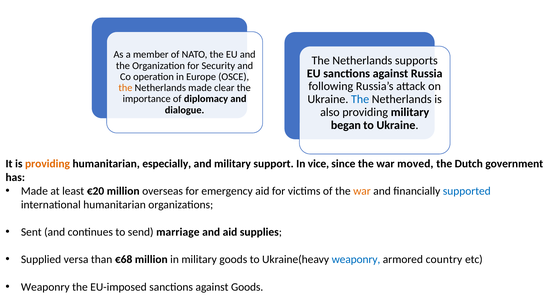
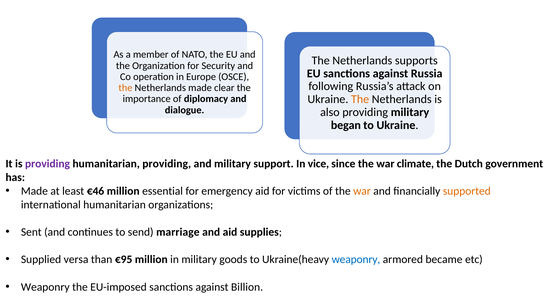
The colour: blue -> orange (360, 99)
providing colour: orange -> purple (48, 164)
humanitarian especially: especially -> providing (167, 164)
moved: moved -> climate (415, 164)
€20: €20 -> €46 (96, 191)
overseas: overseas -> essential (163, 191)
supported colour: blue -> orange (467, 191)
€68: €68 -> €95 (124, 260)
country: country -> became (444, 260)
against Goods: Goods -> Billion (247, 287)
